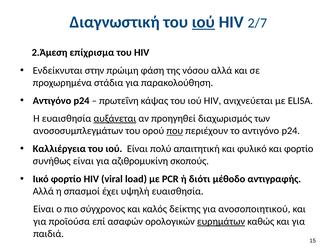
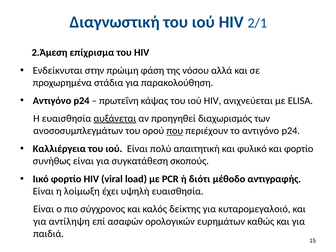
ιού underline: present -> none (203, 22)
2/7: 2/7 -> 2/1 (257, 23)
αζιθρομυκίνη: αζιθρομυκίνη -> συγκατάθεση (140, 161)
Αλλά: Αλλά -> Είναι (43, 191)
σπασμοί: σπασμοί -> λοίμωξη (82, 191)
ανοσοποιητικού: ανοσοποιητικού -> κυταρομεγαλοιό (254, 209)
προϊούσα: προϊούσα -> αντίληψη (69, 221)
ευρημάτων underline: present -> none (221, 221)
